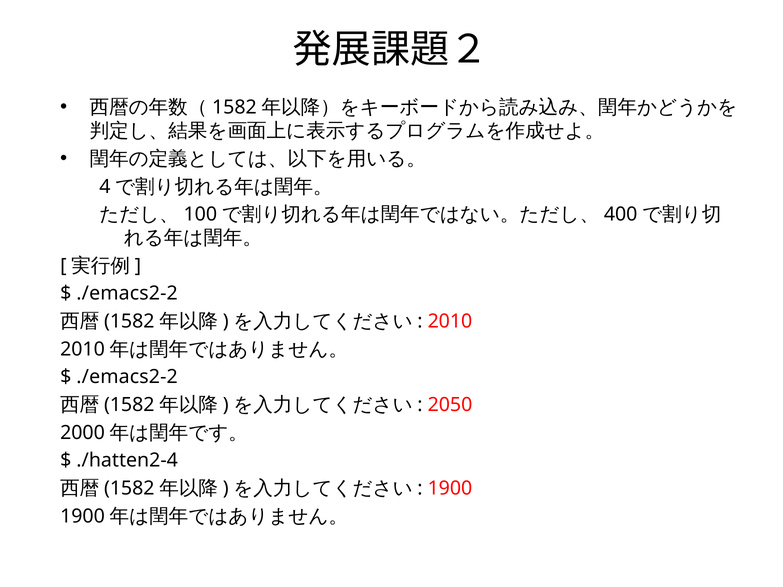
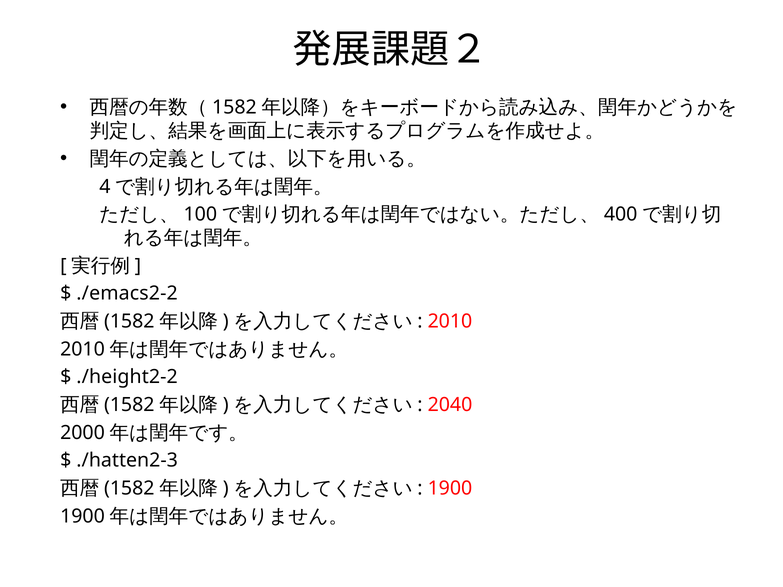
./emacs2-2: ./emacs2-2 -> ./height2-2 (127, 377)
2050: 2050 -> 2040 (450, 405)
./hatten2-4: ./hatten2-4 -> ./hatten2-3 (127, 461)
